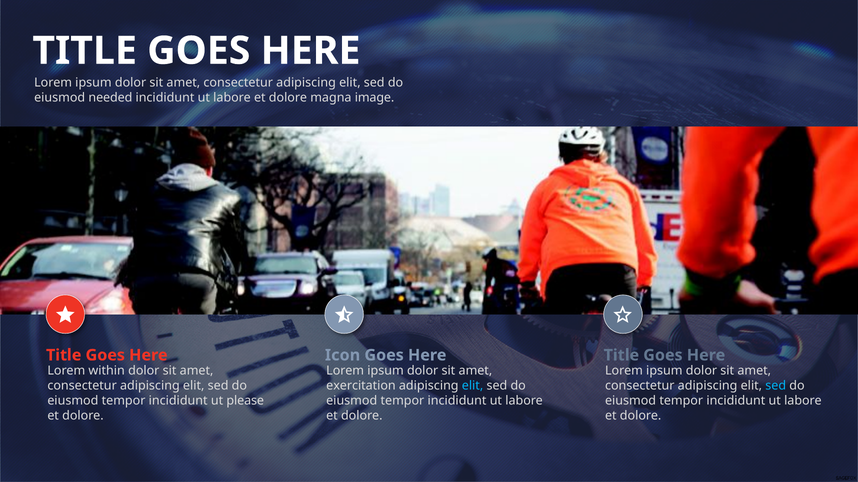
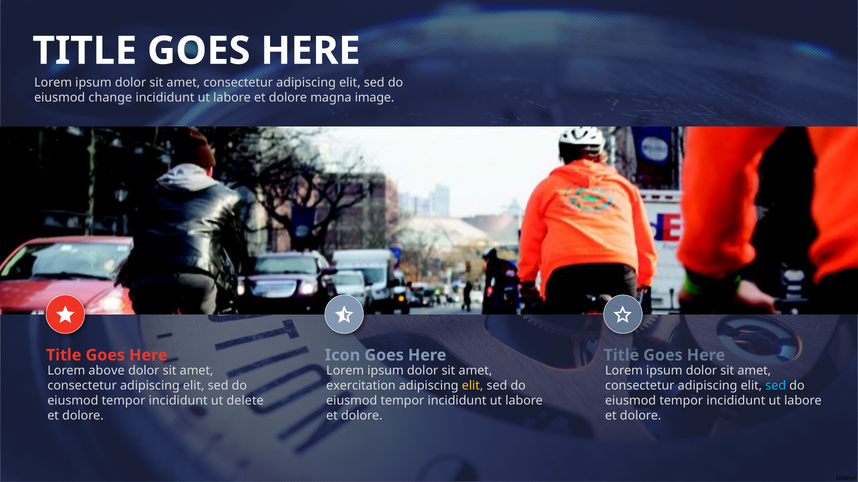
needed: needed -> change (110, 98)
within: within -> above (107, 371)
elit colour: light blue -> yellow (473, 386)
please: please -> delete (245, 401)
